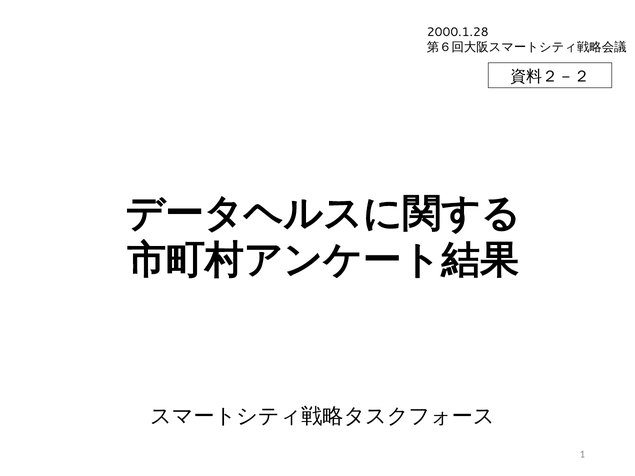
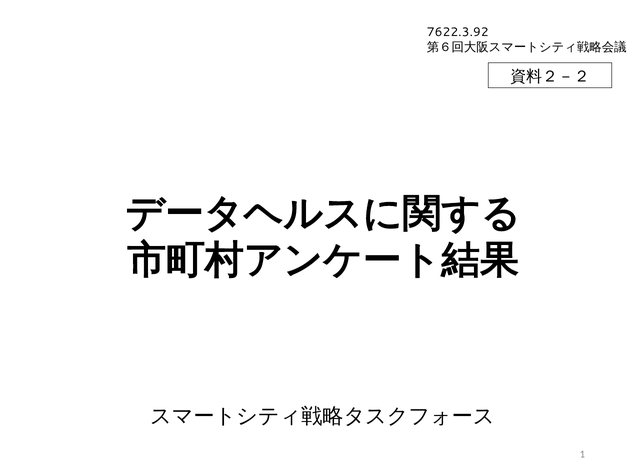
2000.1.28: 2000.1.28 -> 7622.3.92 (458, 32)
